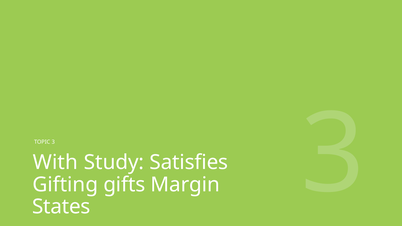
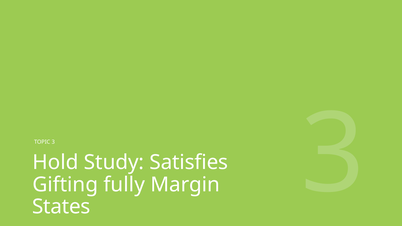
With: With -> Hold (55, 162)
gifts: gifts -> fully (124, 185)
